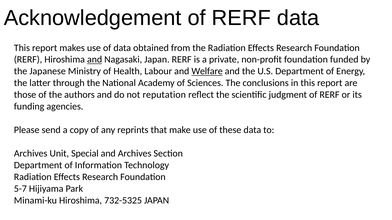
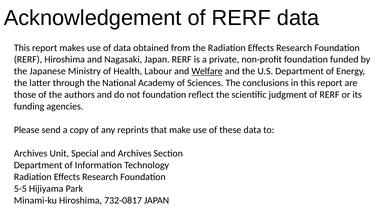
and underline: present -> none (95, 60)
not reputation: reputation -> foundation (164, 95)
5-7: 5-7 -> 5-5 (20, 189)
732-5325: 732-5325 -> 732-0817 (123, 201)
